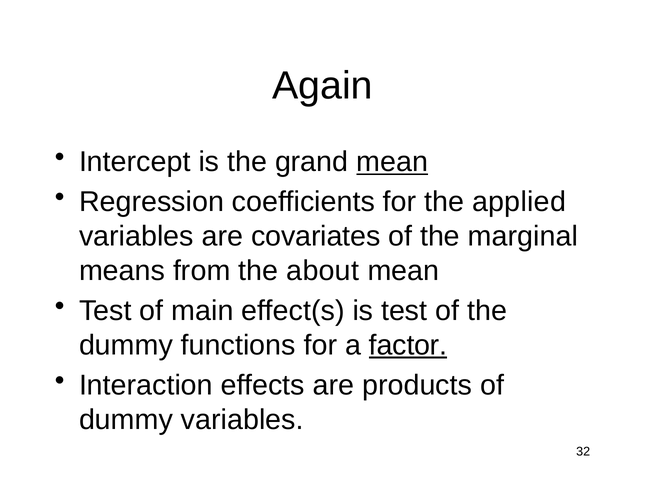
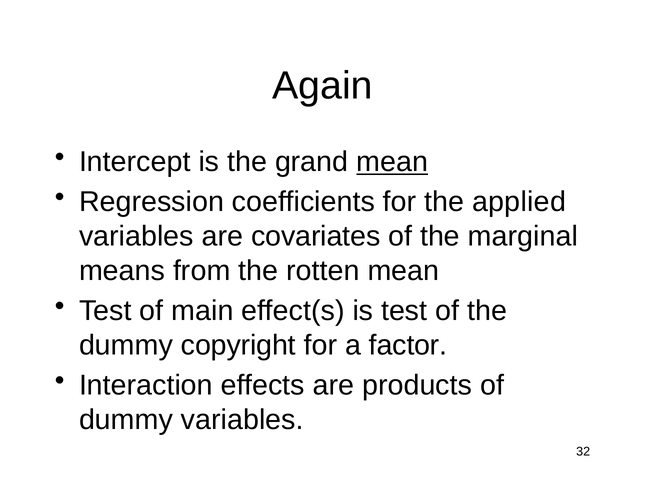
about: about -> rotten (323, 271)
functions: functions -> copyright (238, 346)
factor underline: present -> none (408, 346)
